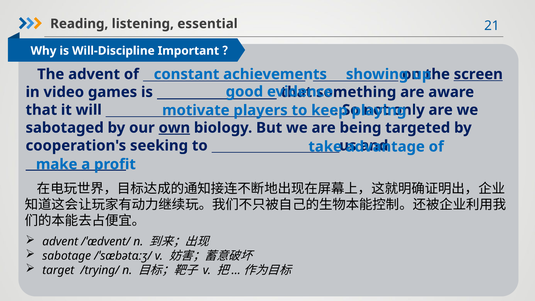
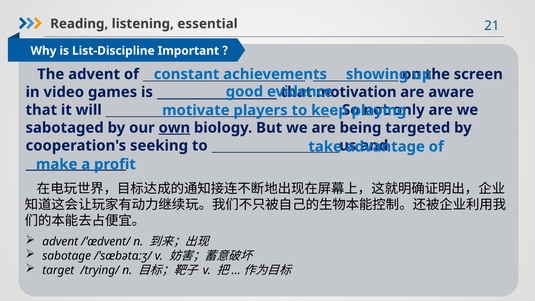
Will-Discipline: Will-Discipline -> List-Discipline (113, 51)
screen underline: present -> none (478, 74)
something: something -> motivation (356, 92)
